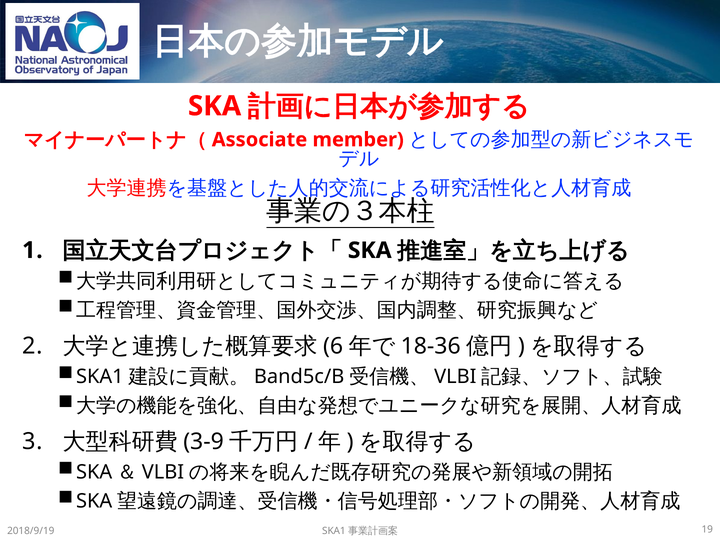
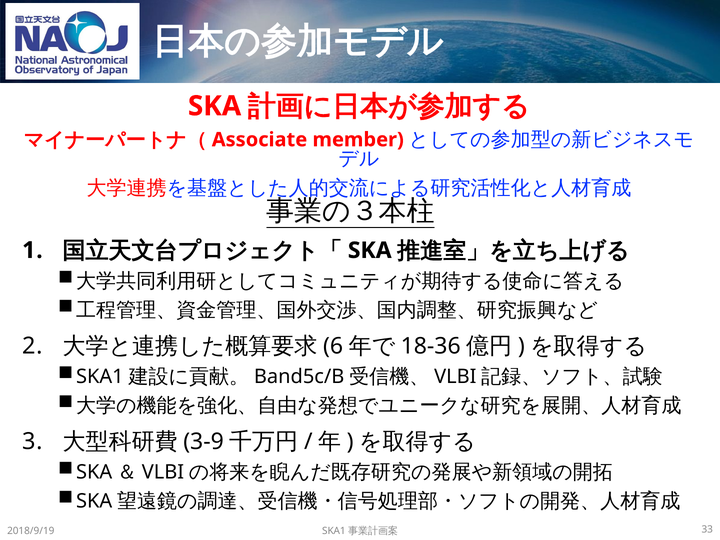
19: 19 -> 33 (707, 530)
